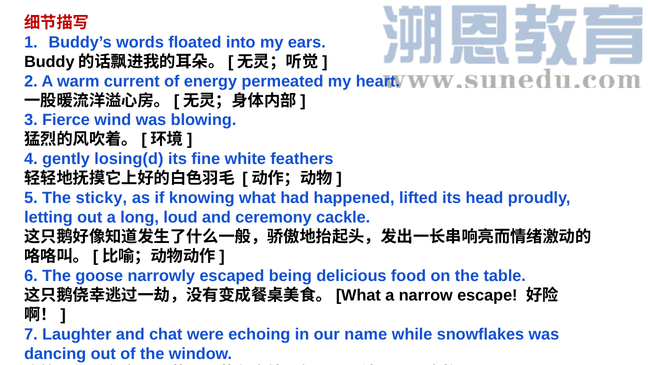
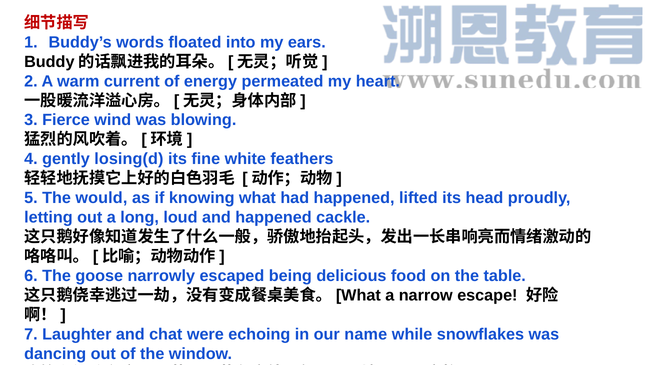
sticky: sticky -> would (101, 198)
and ceremony: ceremony -> happened (274, 217)
